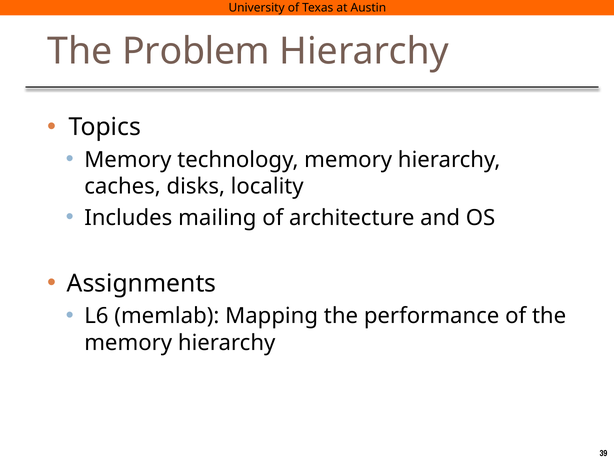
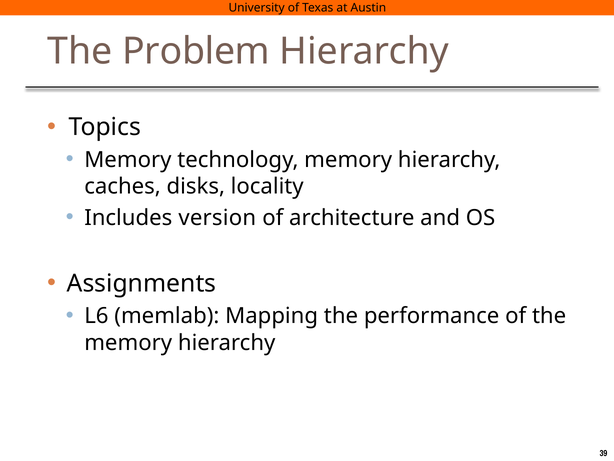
mailing: mailing -> version (217, 218)
